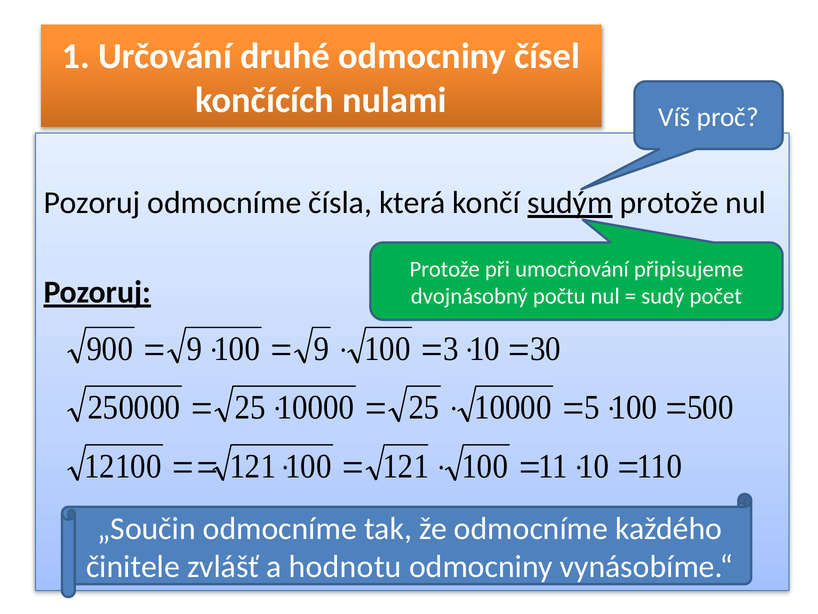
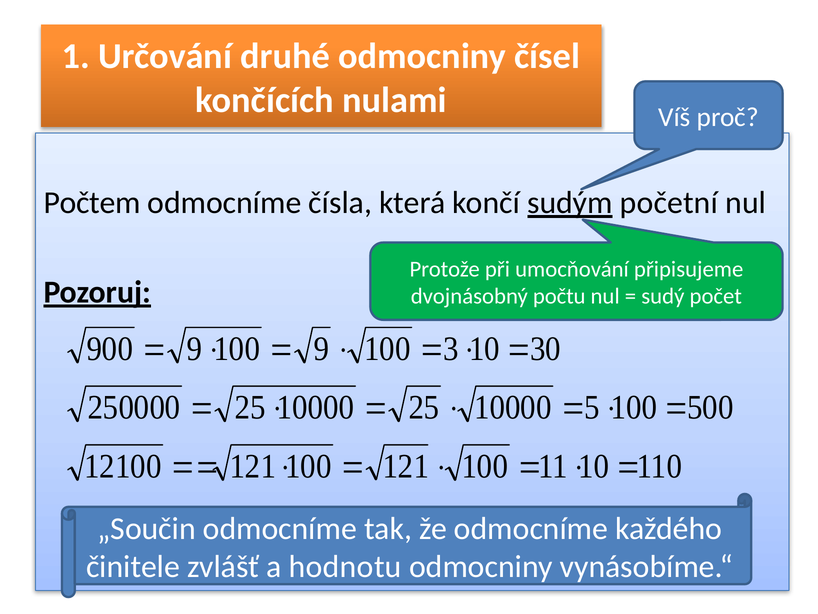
Pozoruj: Pozoruj -> Počtem (92, 203)
sudým protože: protože -> početní (669, 203)
